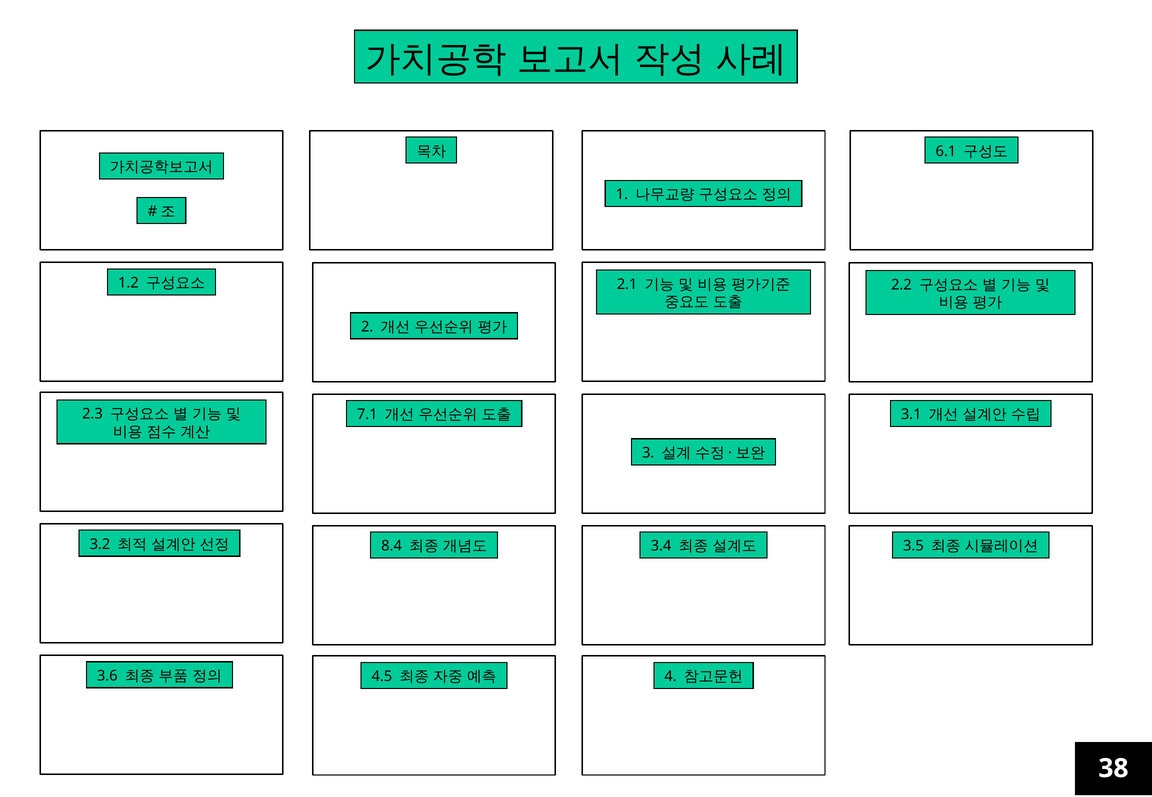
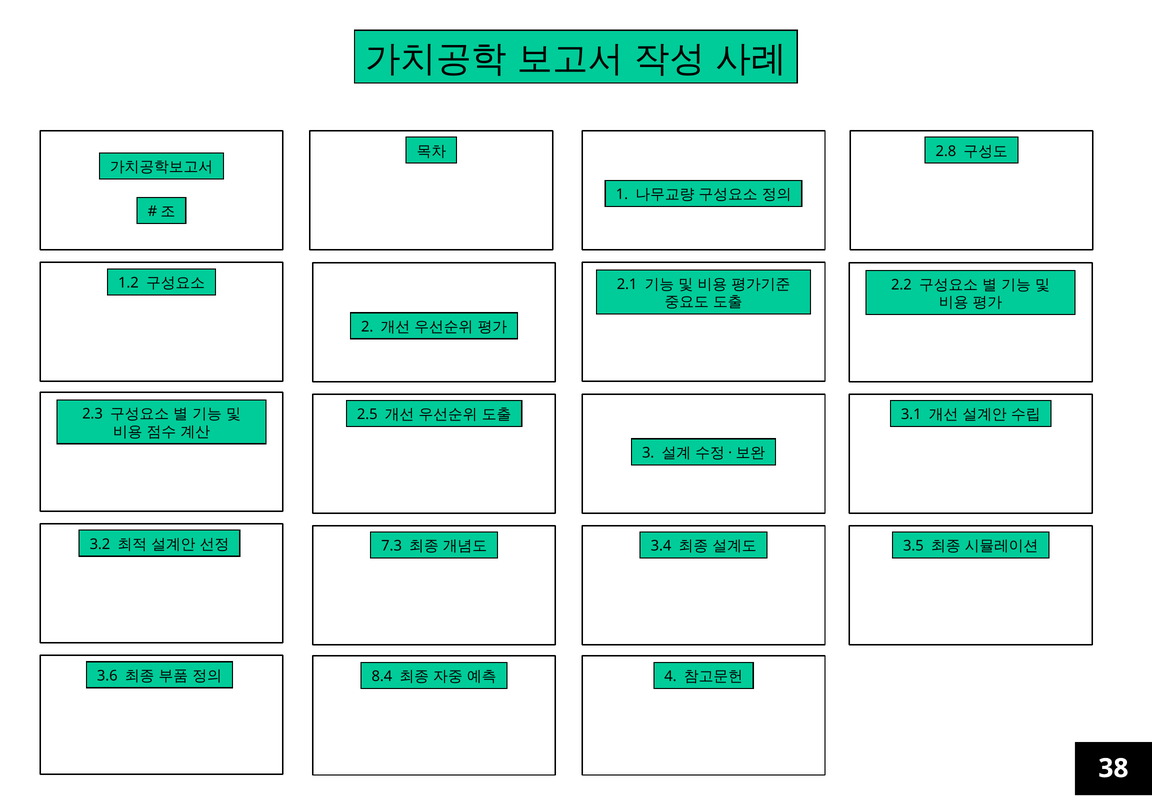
6.1: 6.1 -> 2.8 (946, 151)
7.1: 7.1 -> 2.5 (367, 415)
8.4: 8.4 -> 7.3 (392, 546)
4.5: 4.5 -> 8.4 (382, 677)
